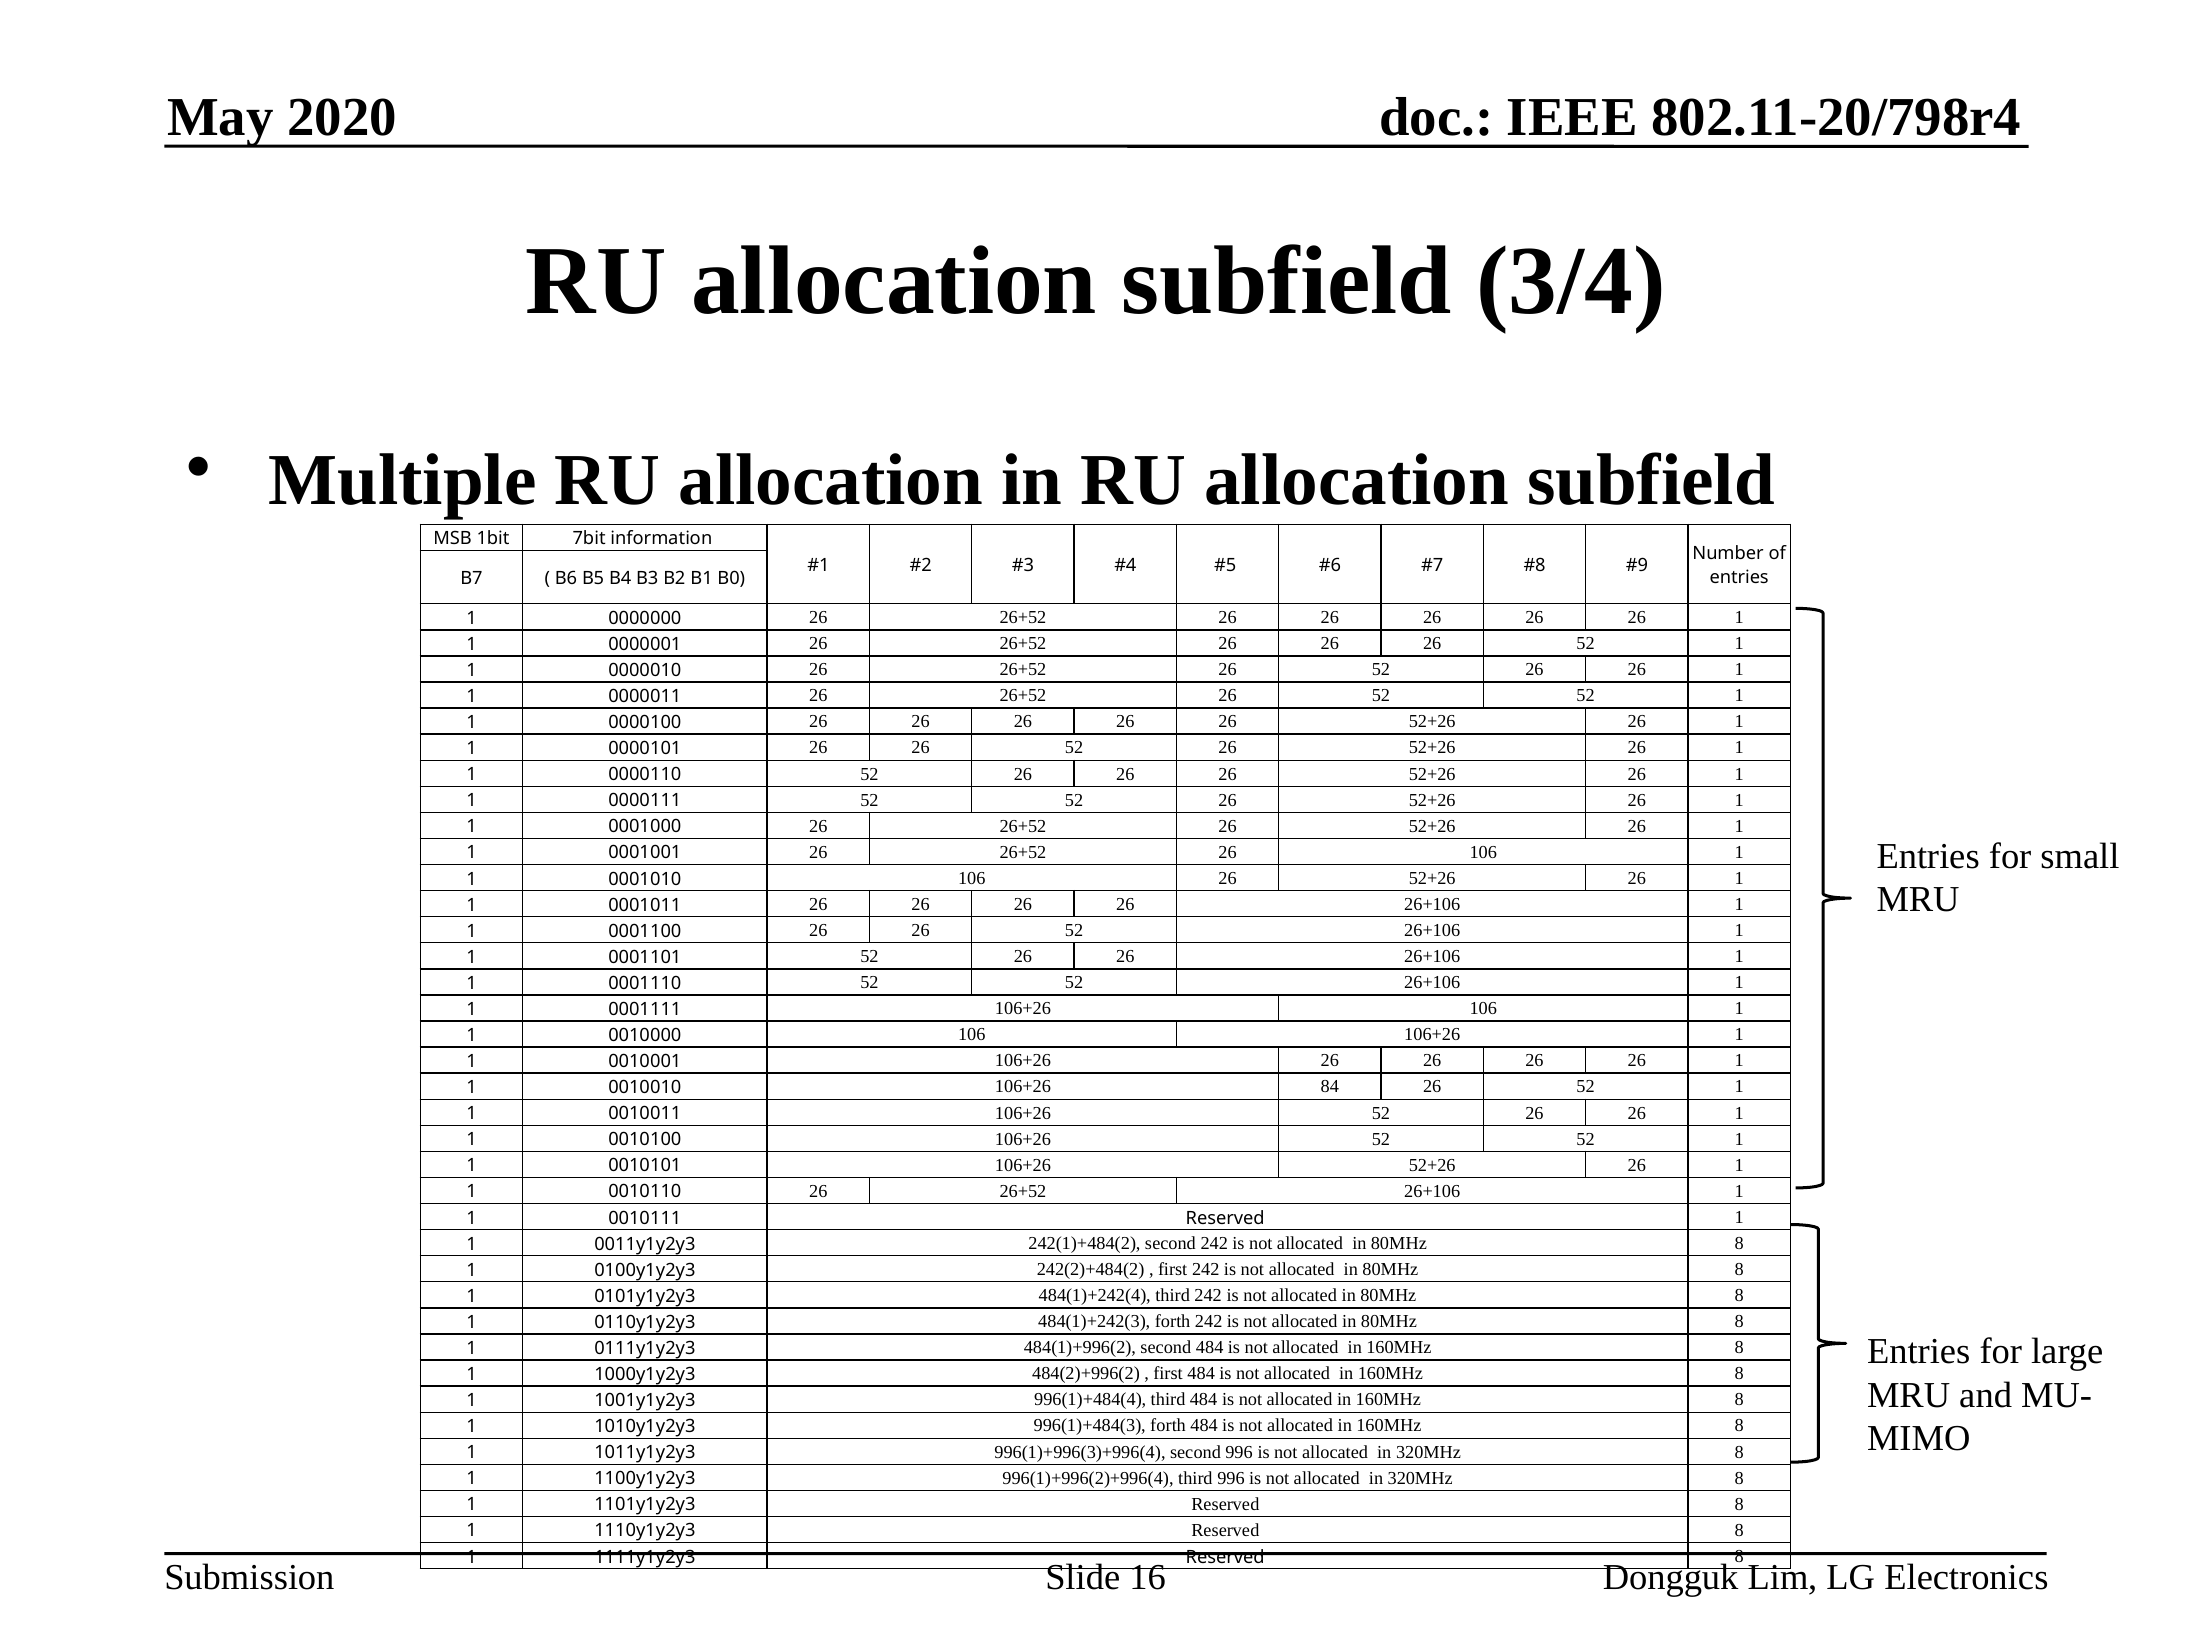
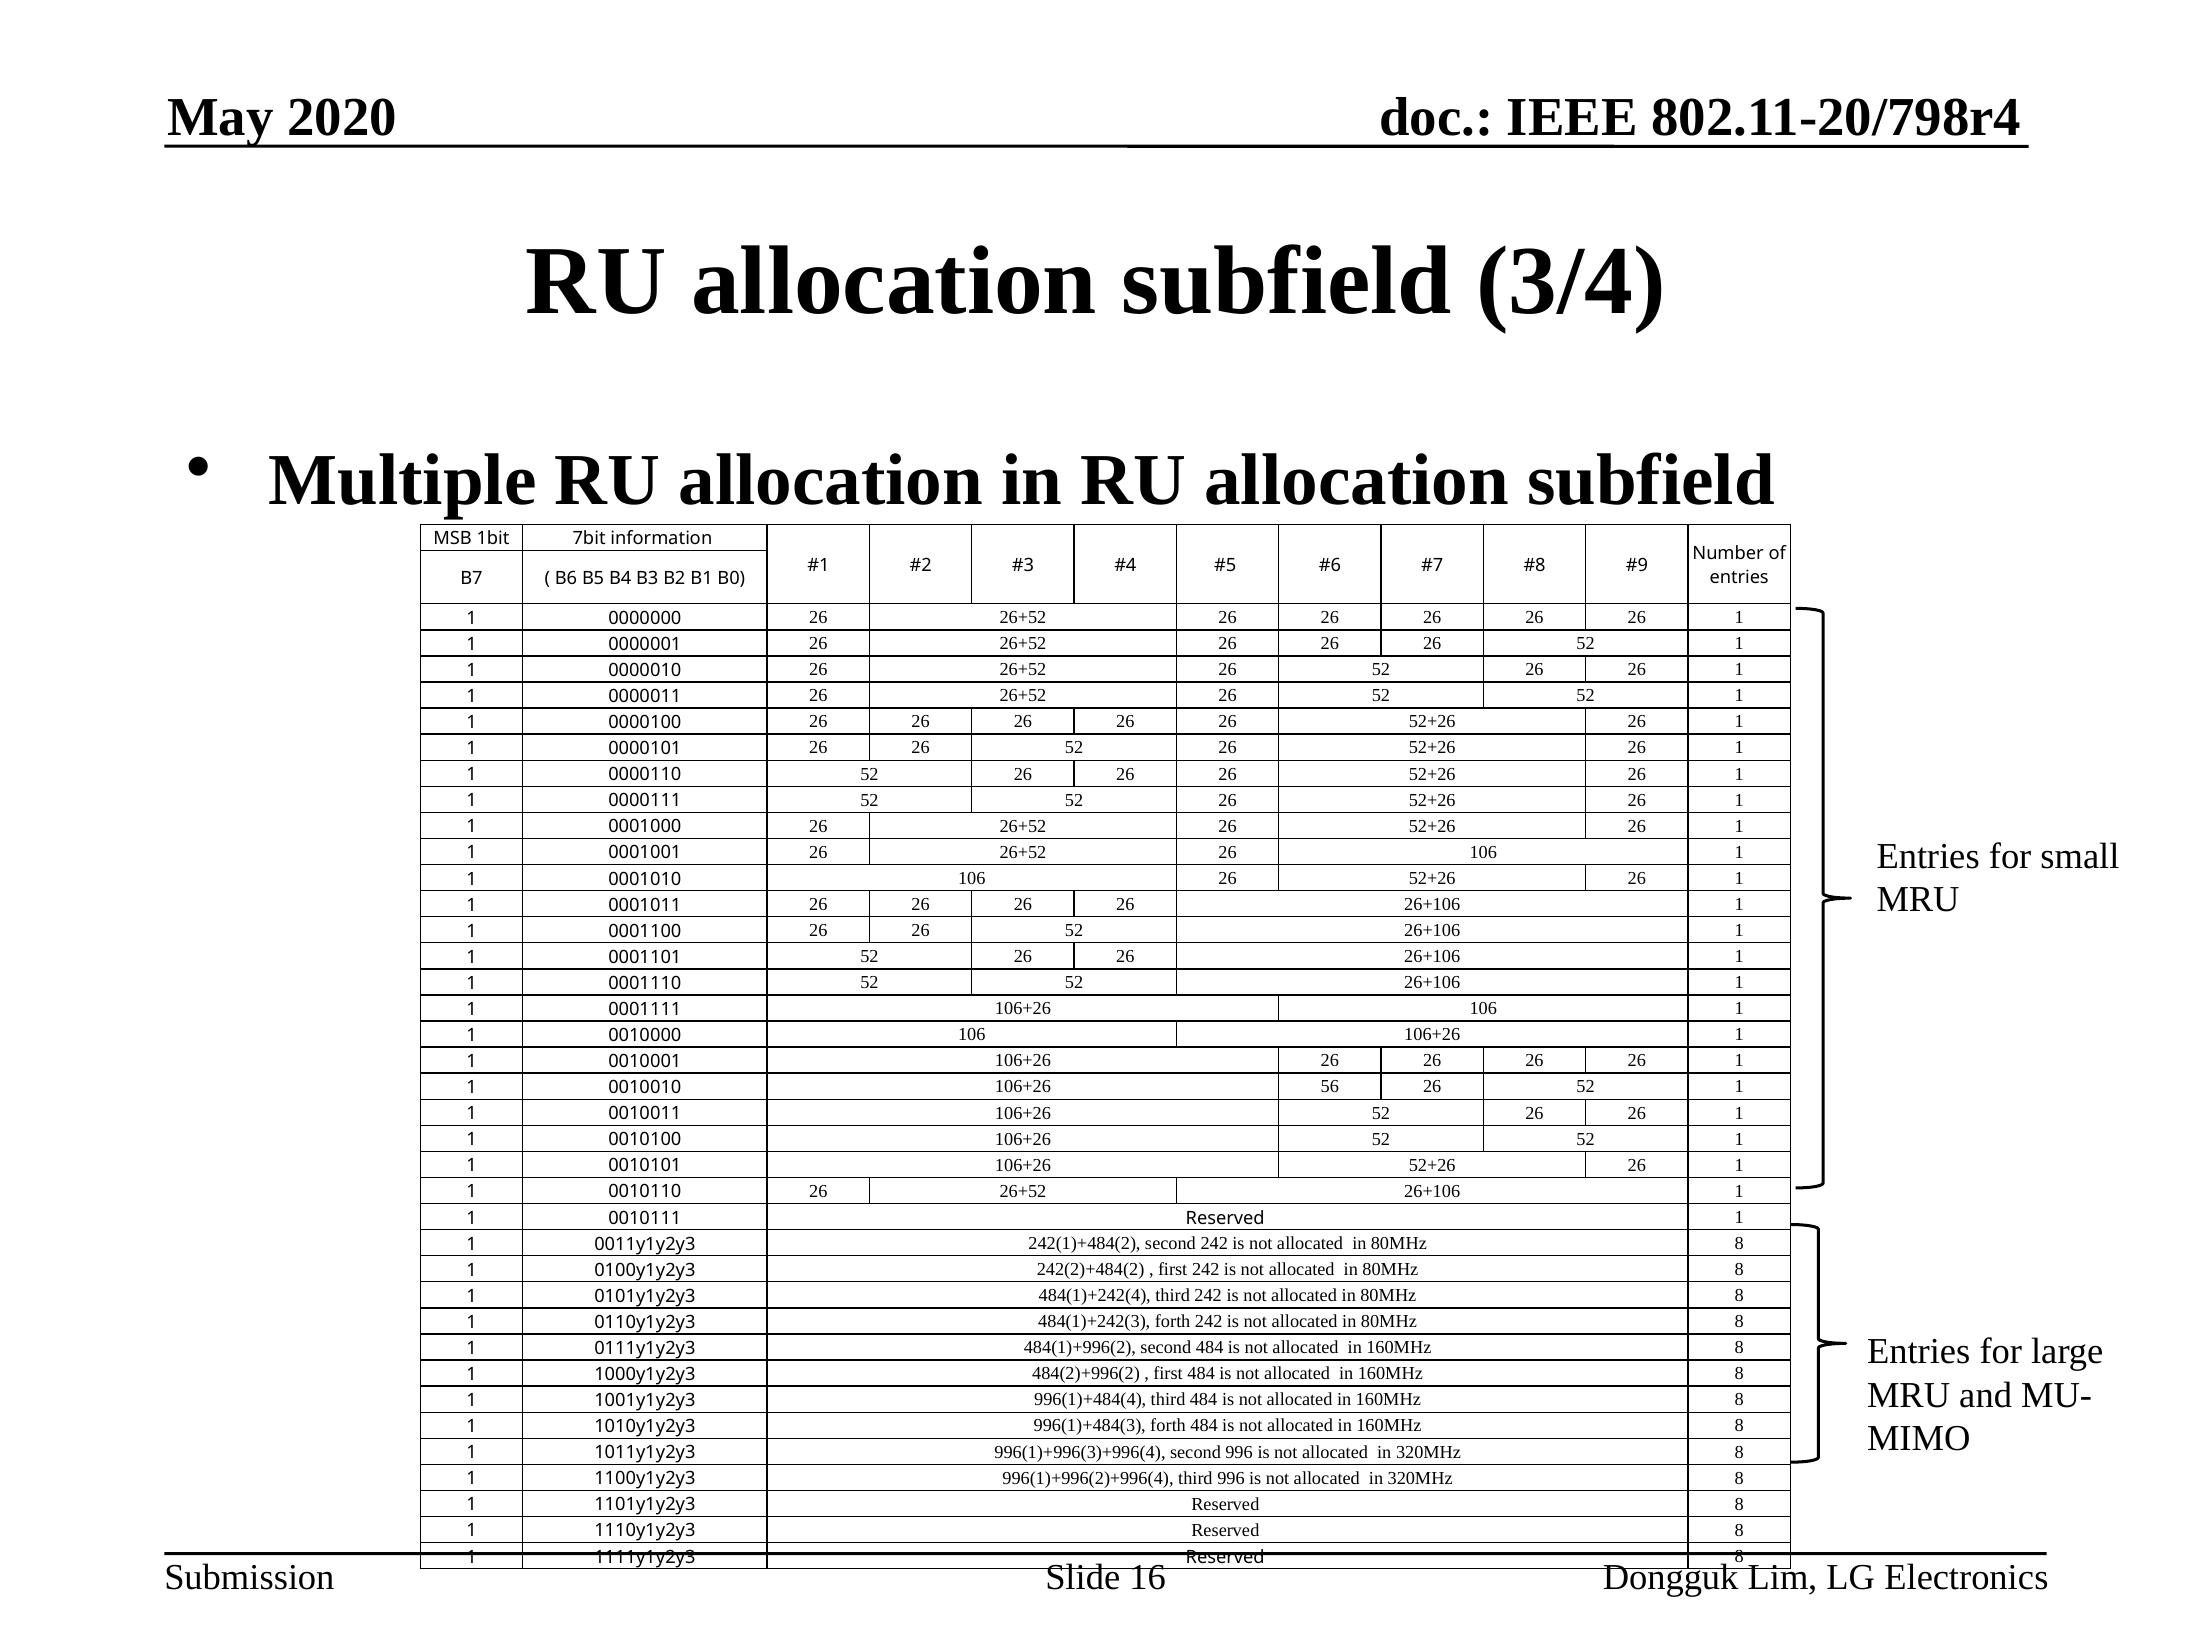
84: 84 -> 56 (1330, 1087)
